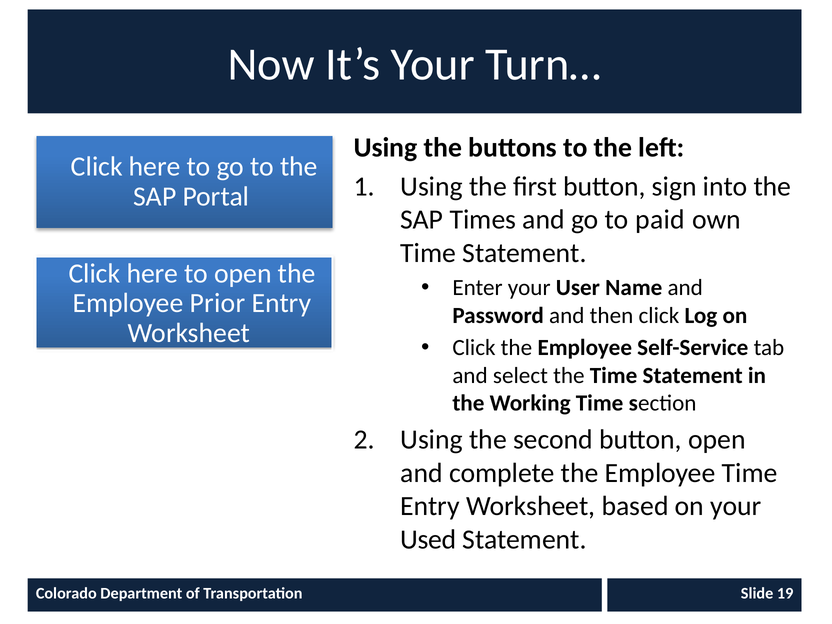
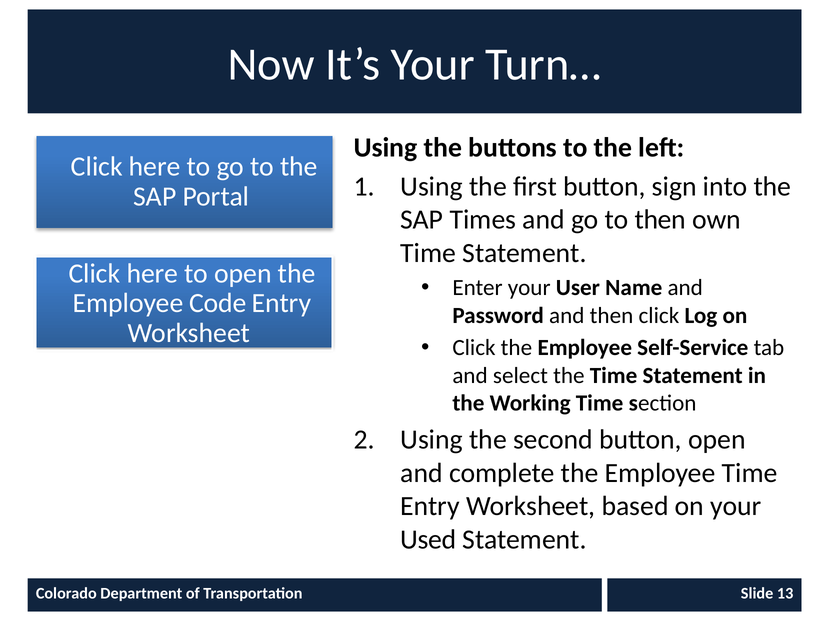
to paid: paid -> then (660, 220)
Prior: Prior -> Code (218, 303)
19: 19 -> 13 (785, 593)
